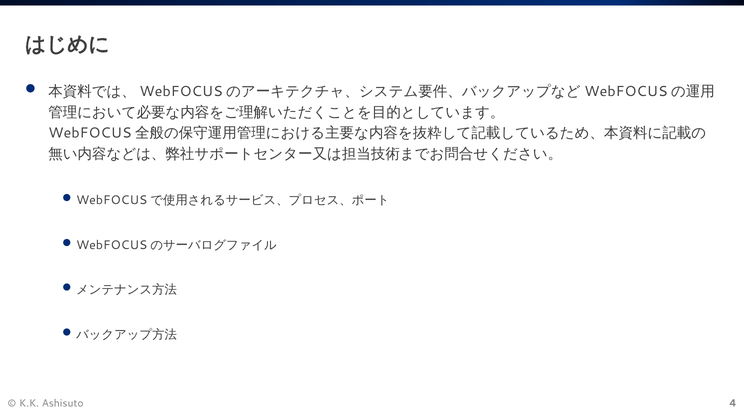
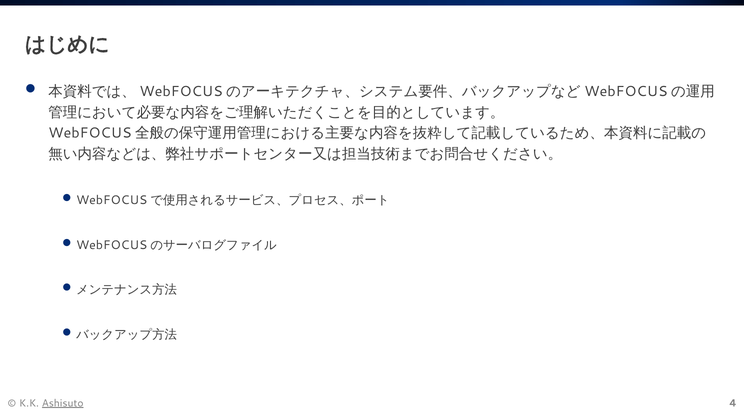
Ashisuto underline: none -> present (63, 403)
